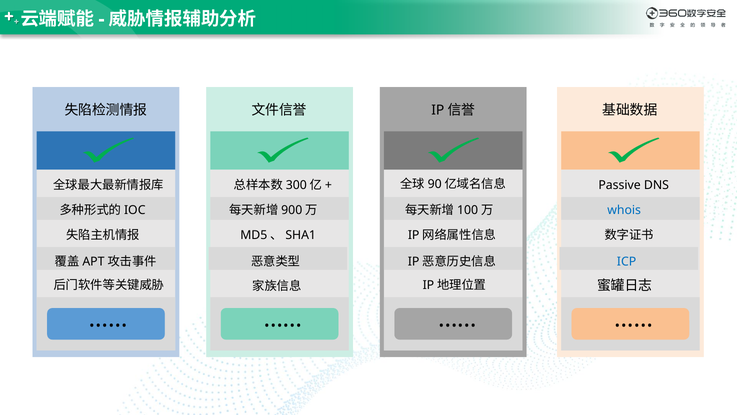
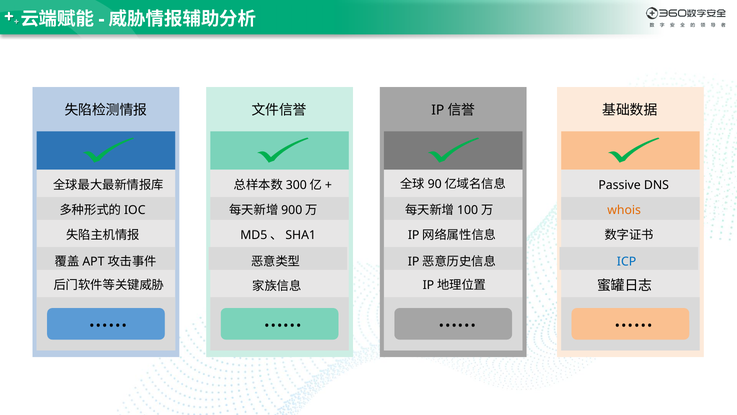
whois colour: blue -> orange (624, 210)
